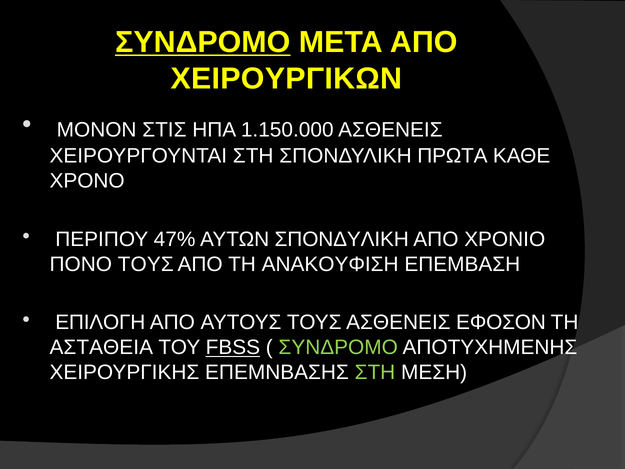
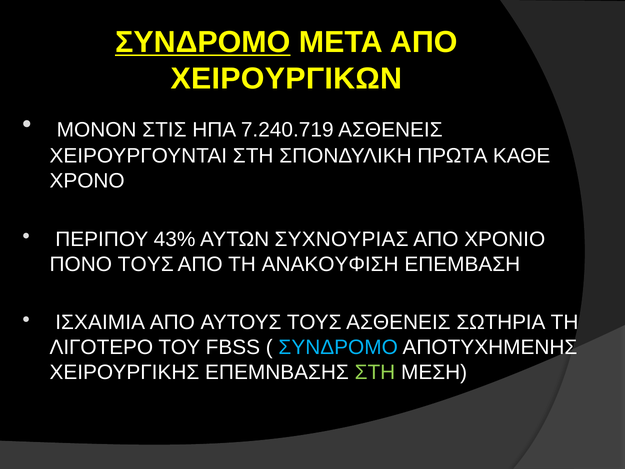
1.150.000: 1.150.000 -> 7.240.719 (287, 130)
47%: 47% -> 43% (175, 239)
ΑΥΤΩΝ ΣΠΟΝΔΥΛΙΚΗ: ΣΠΟΝΔΥΛΙΚΗ -> ΣΥΧΝΟΥΡΙΑΣ (342, 239)
ΕΠΙΛΟΓΗ: ΕΠΙΛΟΓΗ -> ΙΣΧΑΙΜΙΑ (100, 322)
ΕΦΟΣΟΝ: ΕΦΟΣΟΝ -> ΣΩΤΗΡΙΑ (501, 322)
ΑΣΤΑΘΕΙΑ: ΑΣΤΑΘΕΙΑ -> ΛΙΓΟΤΕΡΟ (101, 347)
FBSS underline: present -> none (233, 347)
ΣΥΝΔΡΟΜΟ colour: light green -> light blue (338, 347)
